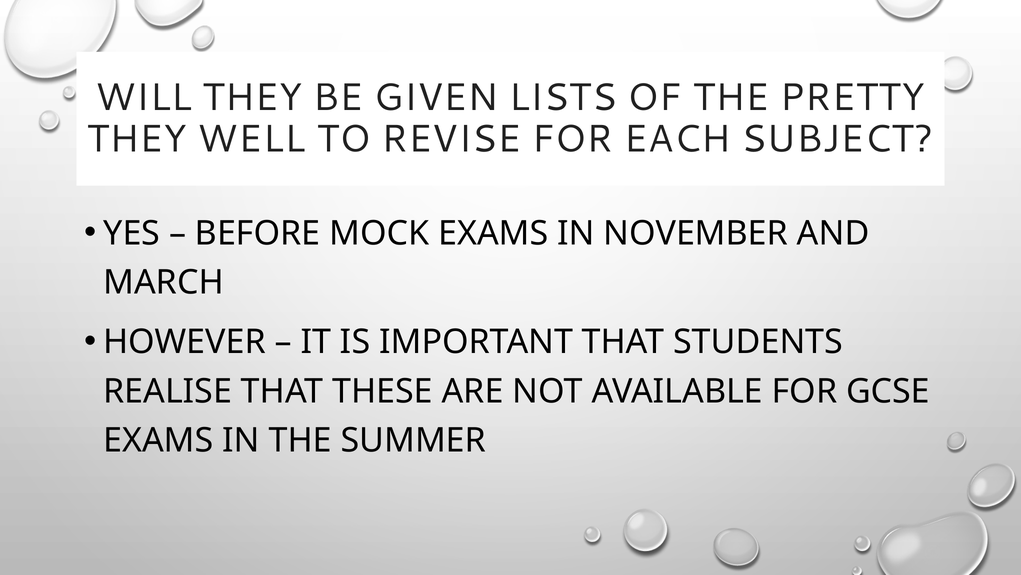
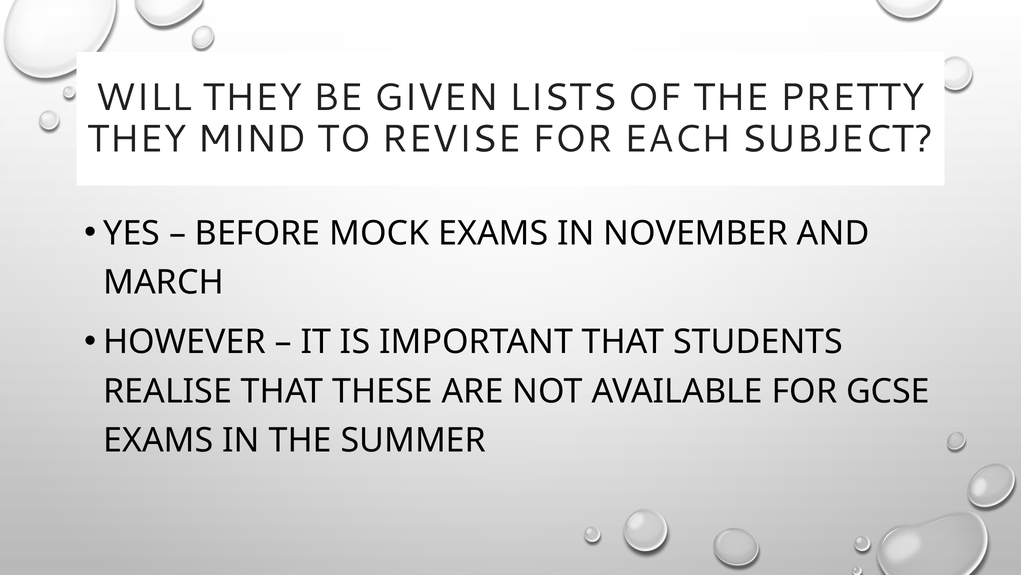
WELL: WELL -> MIND (252, 139)
